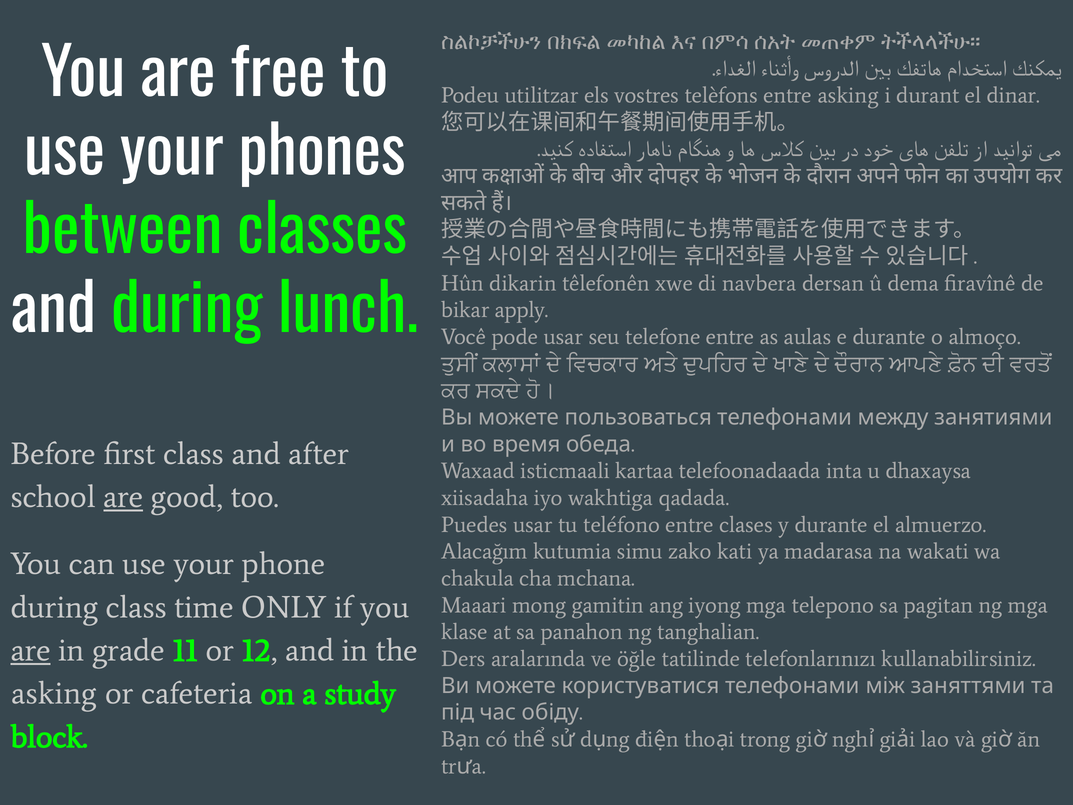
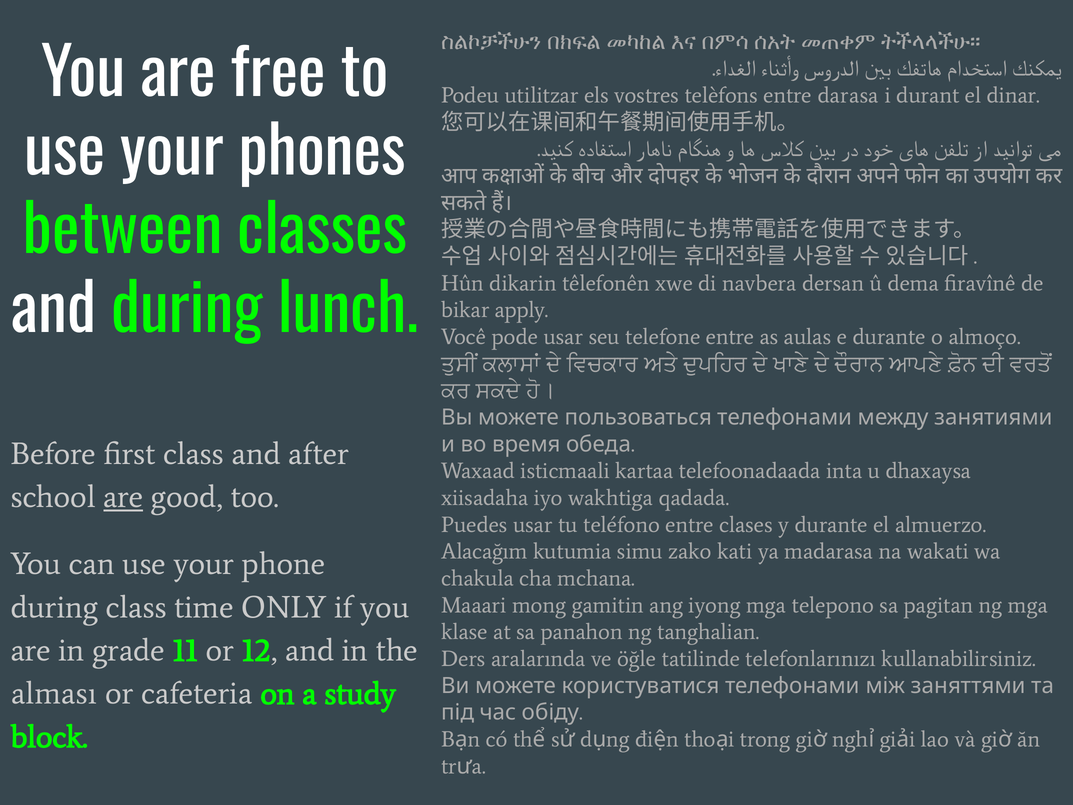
entre asking: asking -> darasa (848, 95)
are underline: present -> none (31, 650)
asking: asking -> alması (54, 693)
